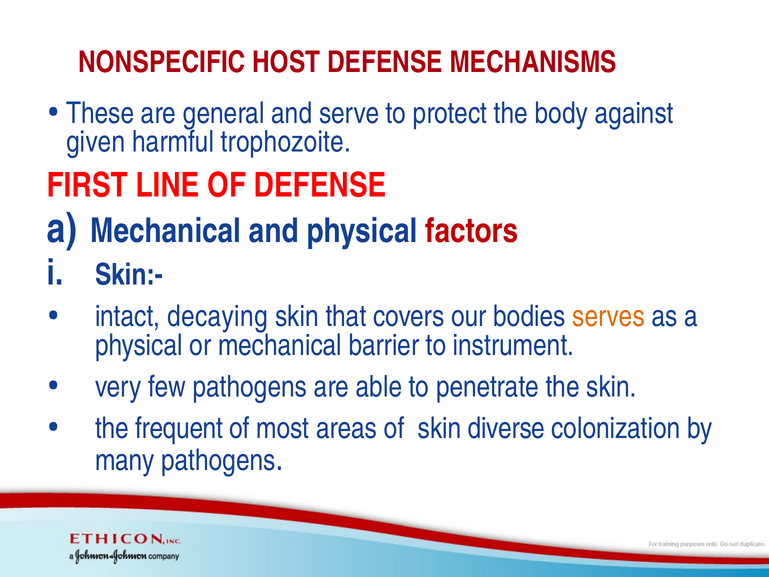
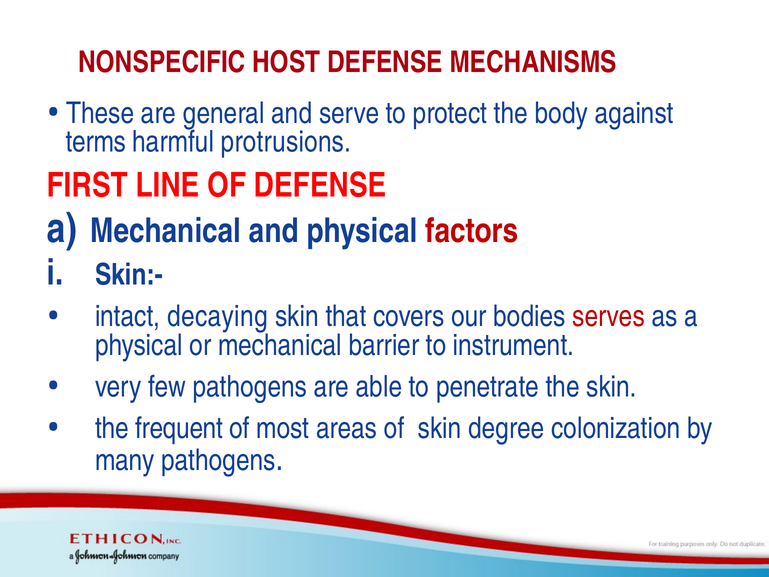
given: given -> terms (96, 142)
trophozoite: trophozoite -> protrusions (286, 142)
serves colour: orange -> red (609, 316)
diverse: diverse -> degree (506, 428)
